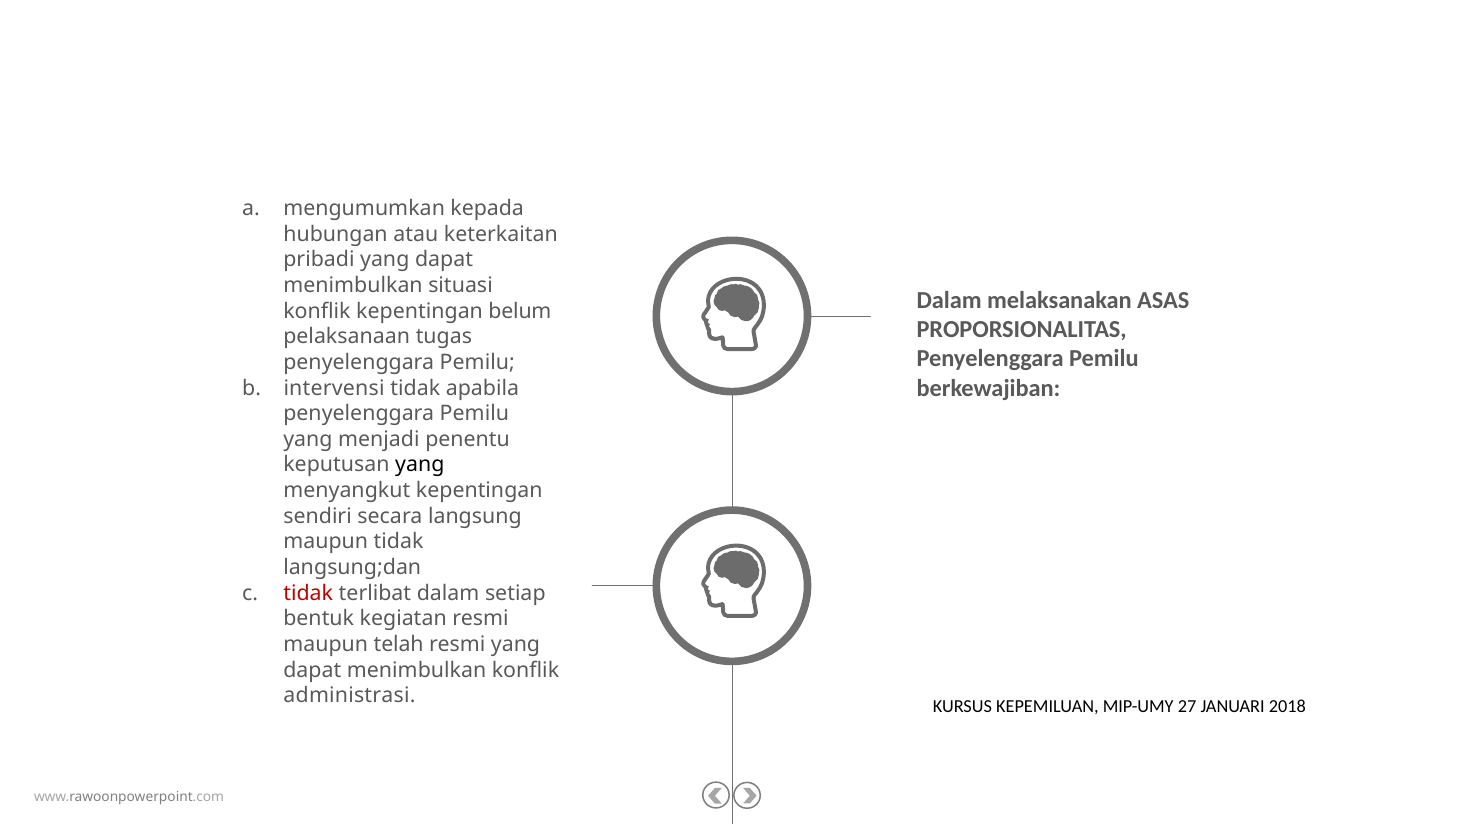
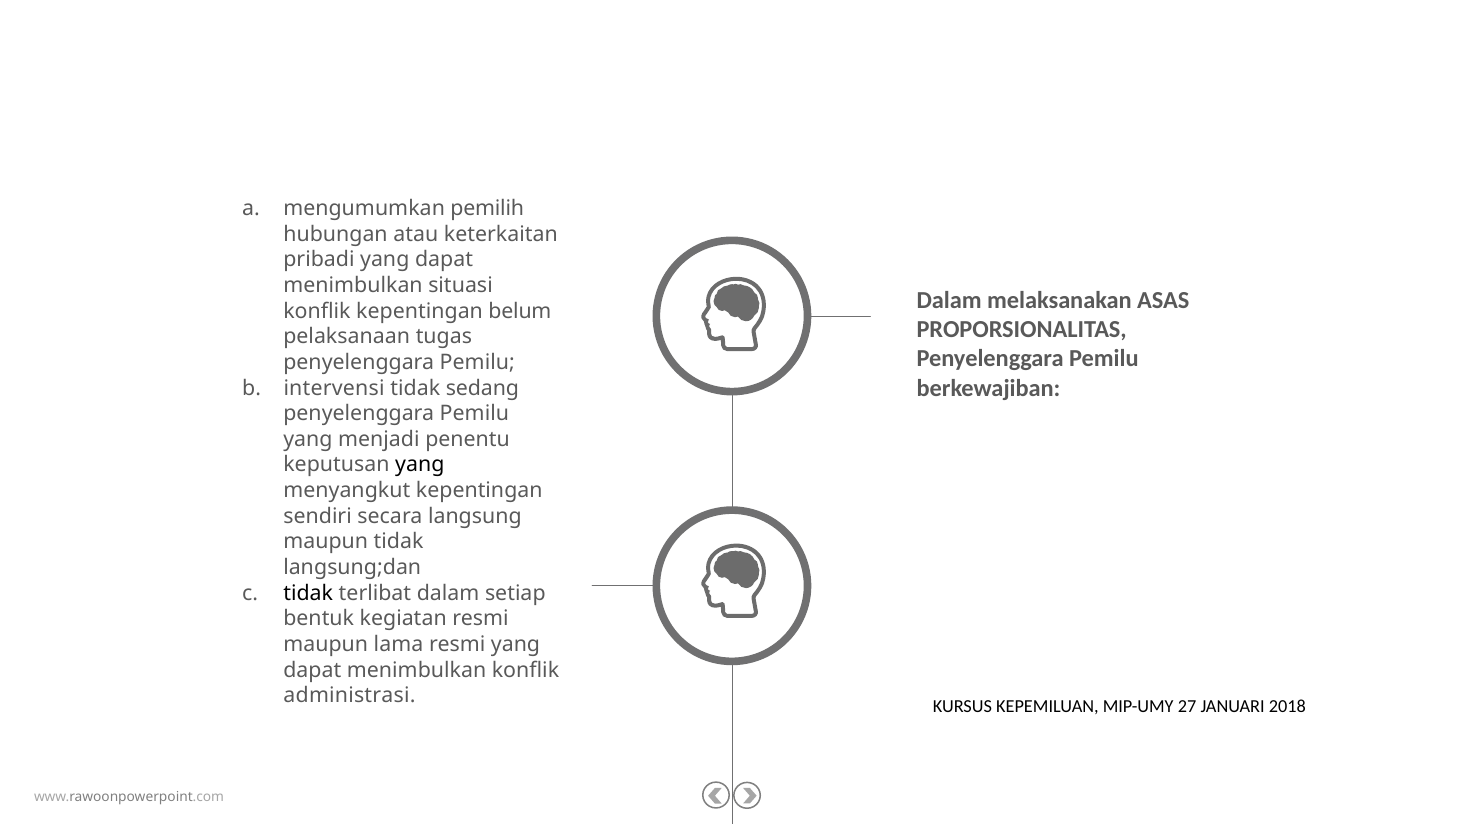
kepada: kepada -> pemilih (487, 208)
apabila: apabila -> sedang (482, 388)
tidak colour: red -> black (308, 593)
telah: telah -> lama (399, 644)
